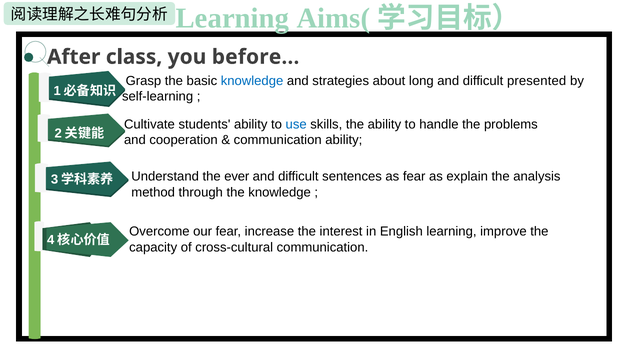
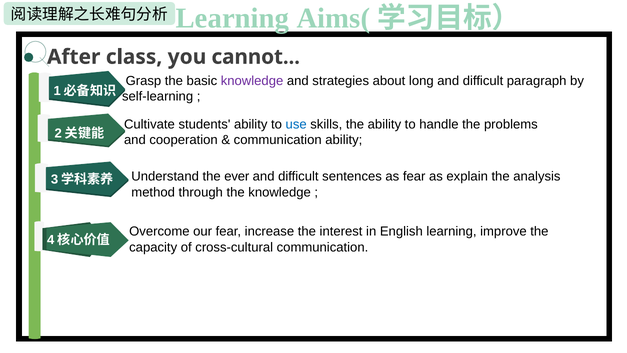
before: before -> cannot (256, 57)
knowledge colour: blue -> purple (252, 81)
presented: presented -> paragraph (537, 81)
